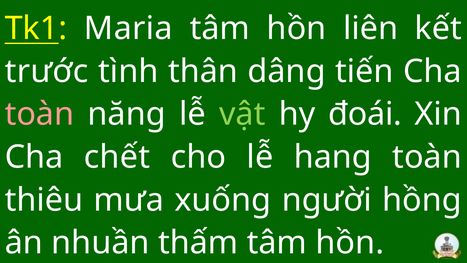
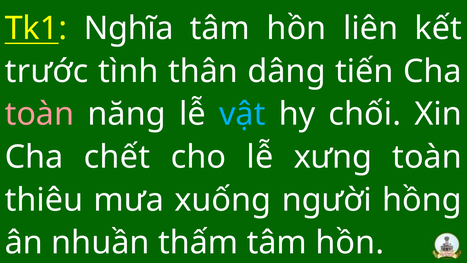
Maria: Maria -> Nghĩa (129, 29)
vật colour: light green -> light blue (242, 114)
đoái: đoái -> chối (365, 114)
hang: hang -> xưng (333, 157)
